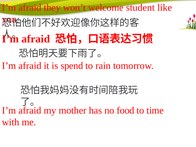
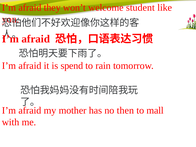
food: food -> then (125, 110)
time: time -> mall (155, 110)
